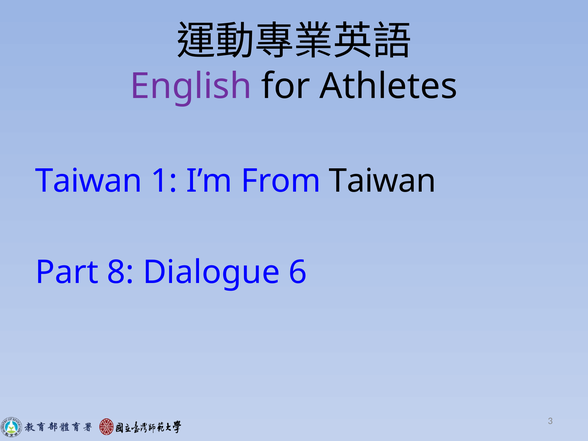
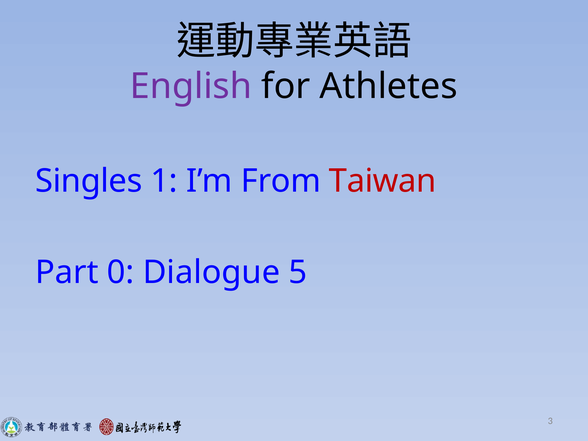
Taiwan: Taiwan -> Singles (89, 181)
Taiwan colour: black -> red (383, 181)
8: 8 -> 0 (121, 272)
6: 6 -> 5 (298, 272)
